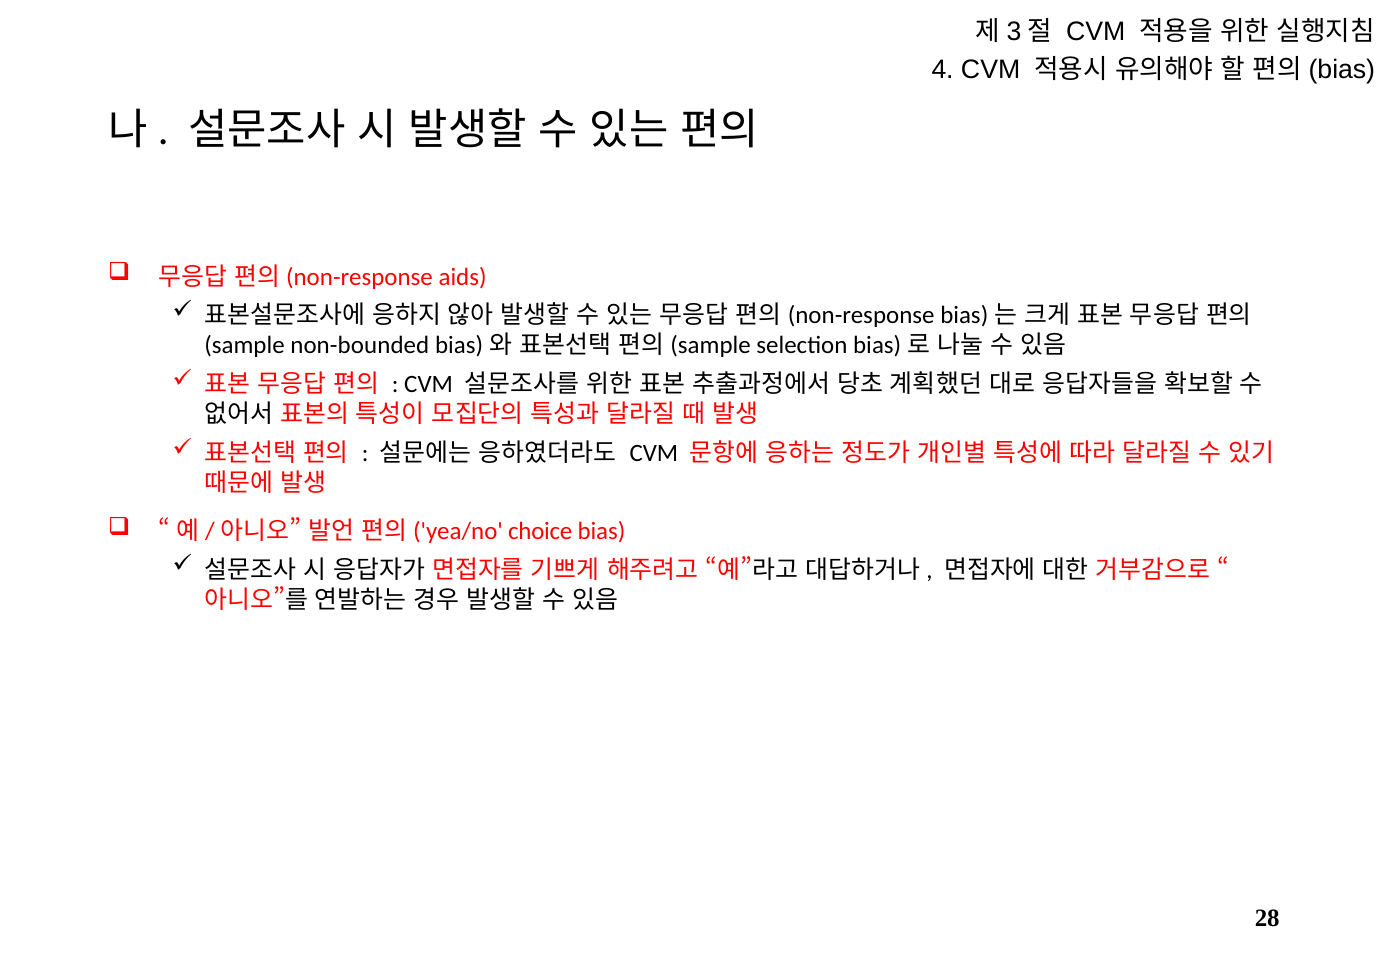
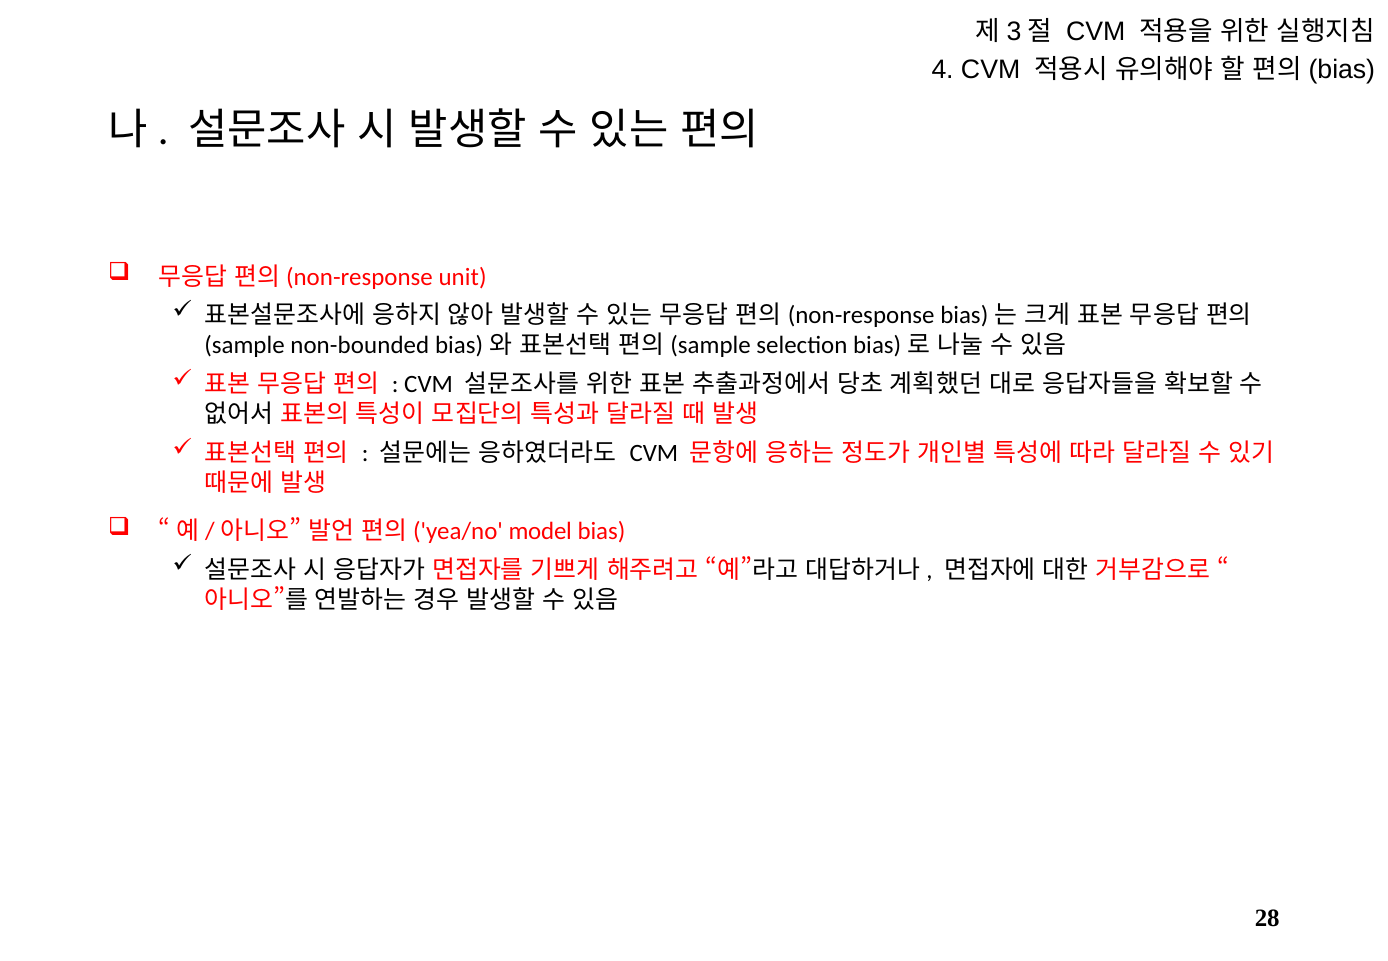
aids: aids -> unit (463, 277)
choice: choice -> model (540, 531)
